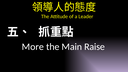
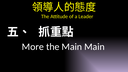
Main Raise: Raise -> Main (94, 47)
